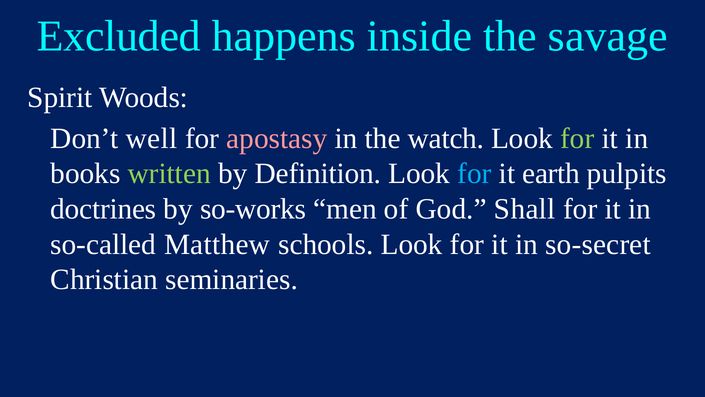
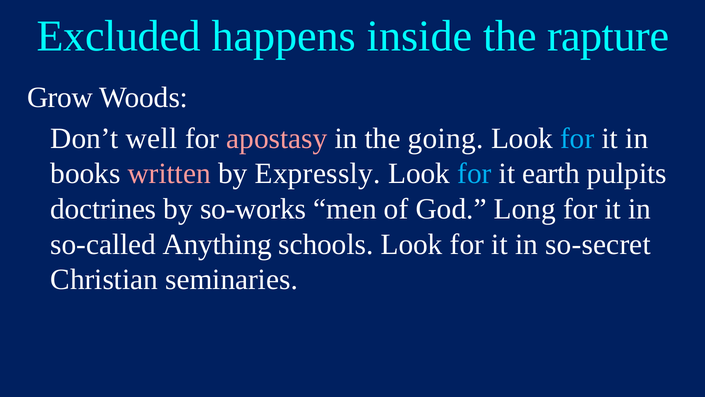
savage: savage -> rapture (608, 36)
Spirit: Spirit -> Grow (60, 97)
watch: watch -> going (446, 138)
for colour: light green -> light blue (577, 138)
written colour: light green -> pink (169, 174)
Definition: Definition -> Expressly (318, 174)
Shall: Shall -> Long (525, 209)
Matthew: Matthew -> Anything (217, 244)
